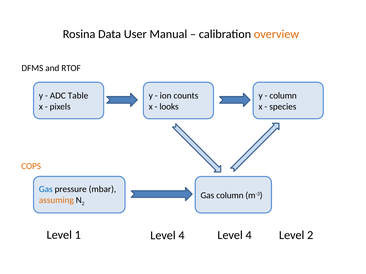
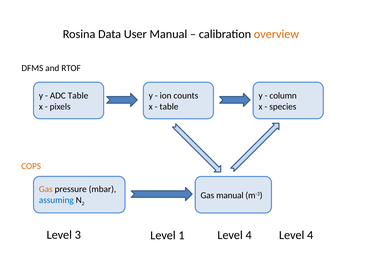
looks: looks -> table (169, 107)
Gas colour: blue -> orange (46, 189)
Gas column: column -> manual (230, 196)
assuming colour: orange -> blue (56, 200)
1: 1 -> 3 (78, 235)
4: 4 -> 1 (181, 236)
2: 2 -> 4 (310, 235)
